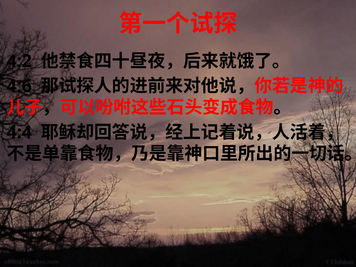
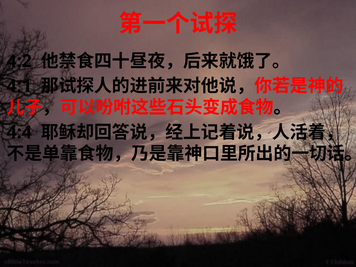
4:6: 4:6 -> 4:1 (19, 86)
